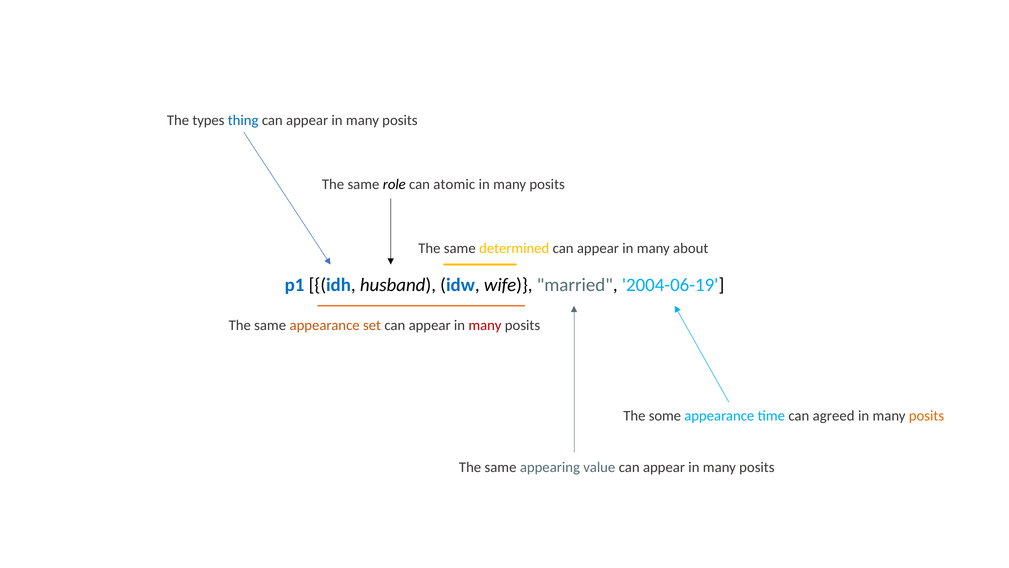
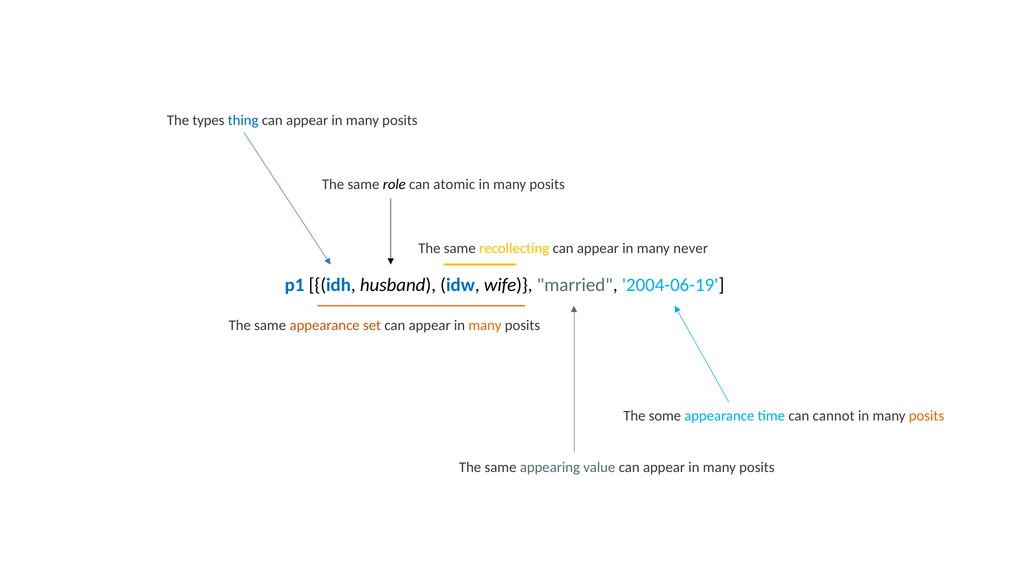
determined: determined -> recollecting (514, 248)
about: about -> never (691, 248)
many colour: red -> orange (485, 325)
agreed: agreed -> cannot (834, 415)
